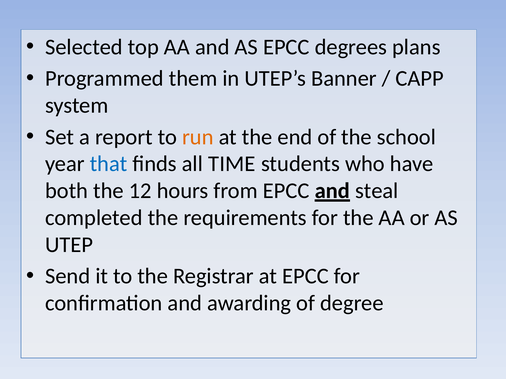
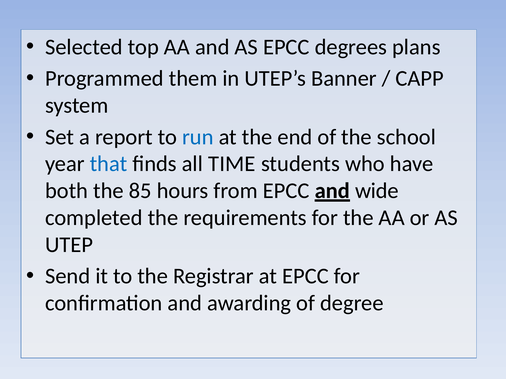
run colour: orange -> blue (198, 137)
12: 12 -> 85 (140, 191)
steal: steal -> wide (377, 191)
